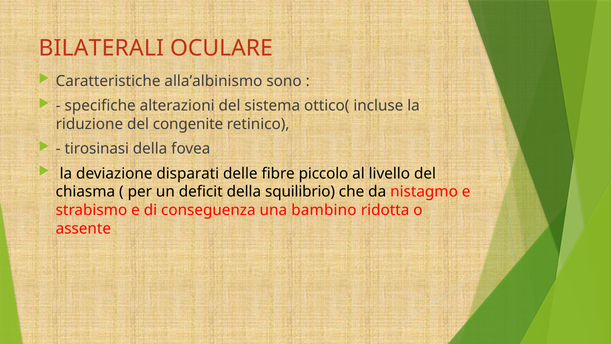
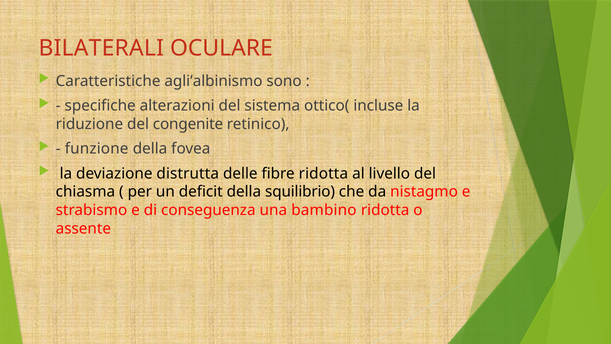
alla’albinismo: alla’albinismo -> agli’albinismo (213, 81)
tirosinasi: tirosinasi -> funzione (97, 149)
disparati: disparati -> distrutta (188, 173)
fibre piccolo: piccolo -> ridotta (323, 173)
